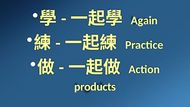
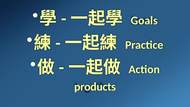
Again: Again -> Goals (144, 20)
